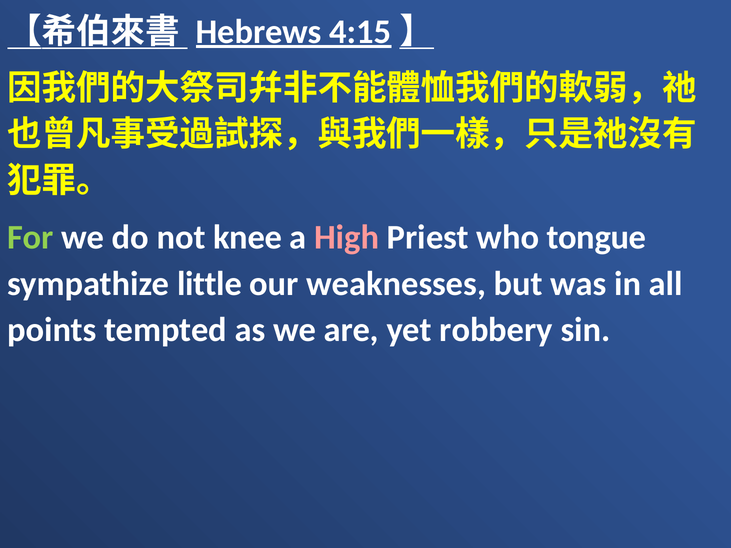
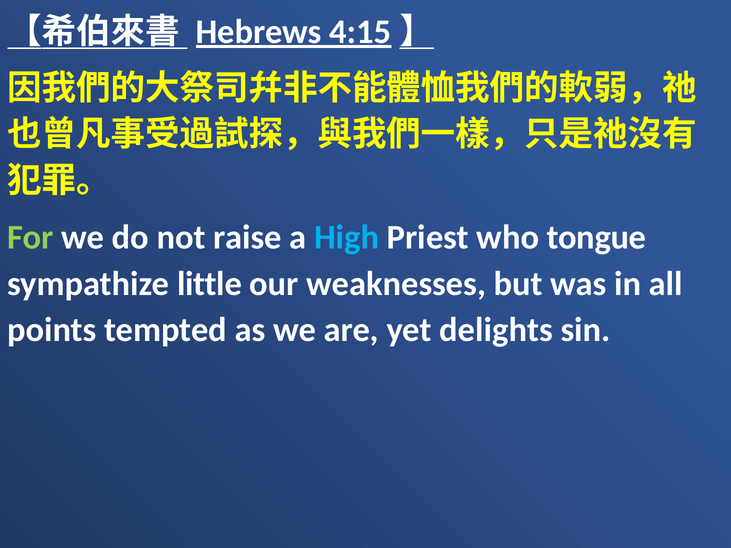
knee: knee -> raise (247, 237)
High colour: pink -> light blue (347, 237)
robbery: robbery -> delights (496, 330)
